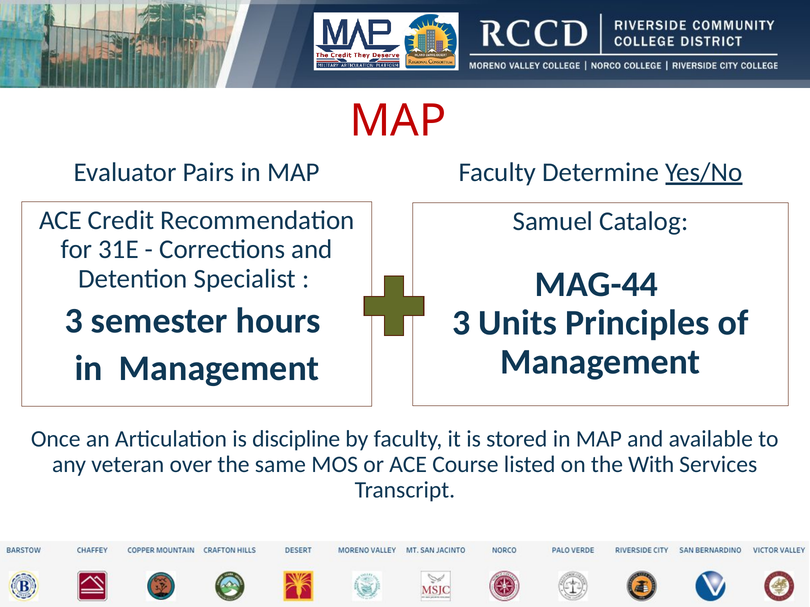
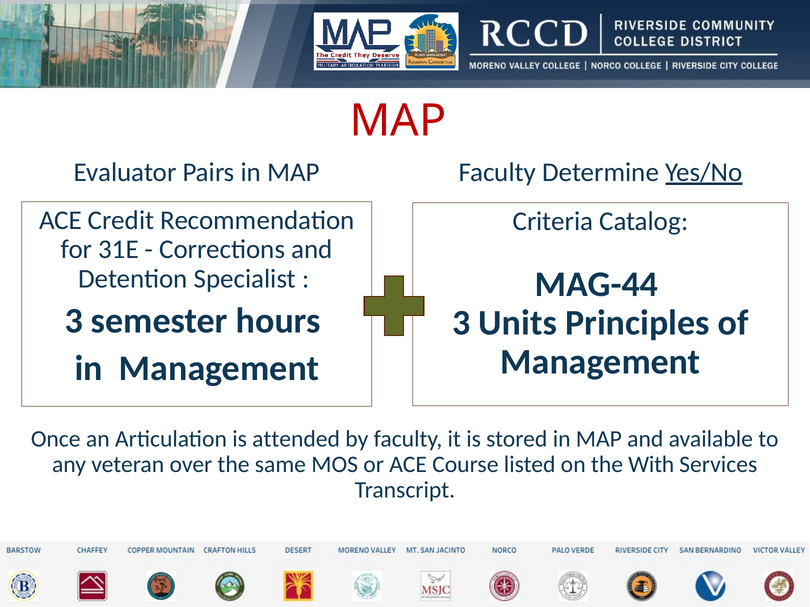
Samuel: Samuel -> Criteria (553, 221)
discipline: discipline -> attended (296, 439)
